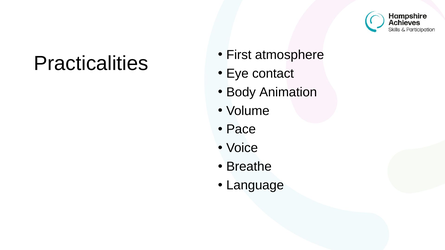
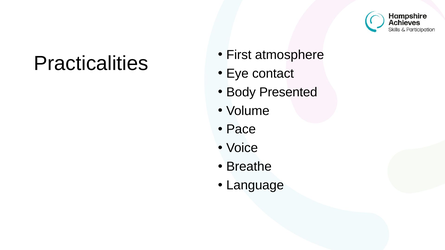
Animation: Animation -> Presented (288, 92)
